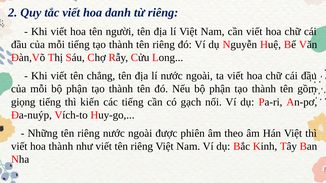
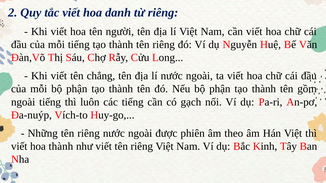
giọng: giọng -> ngoài (23, 102)
kiến: kiến -> luôn (90, 102)
